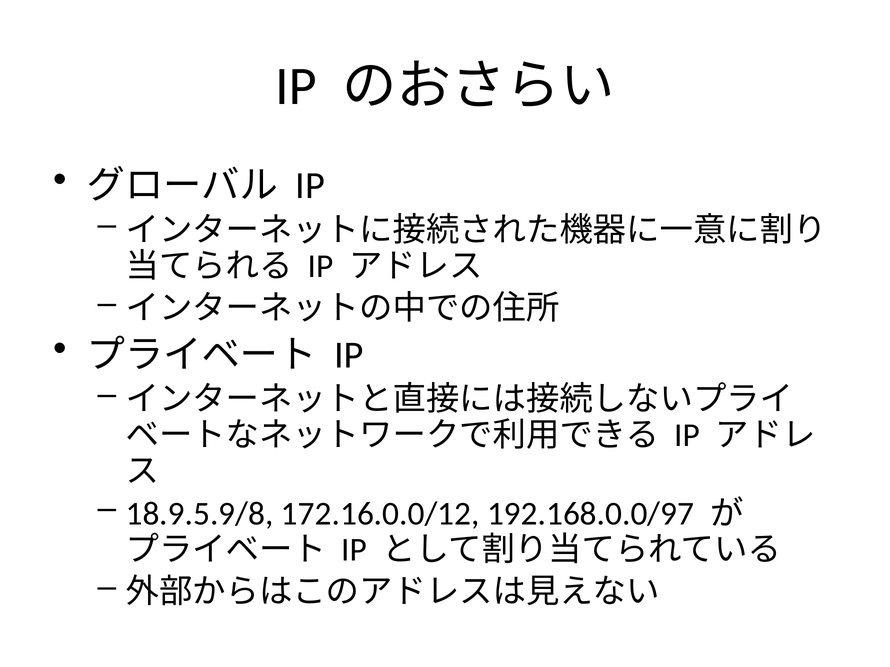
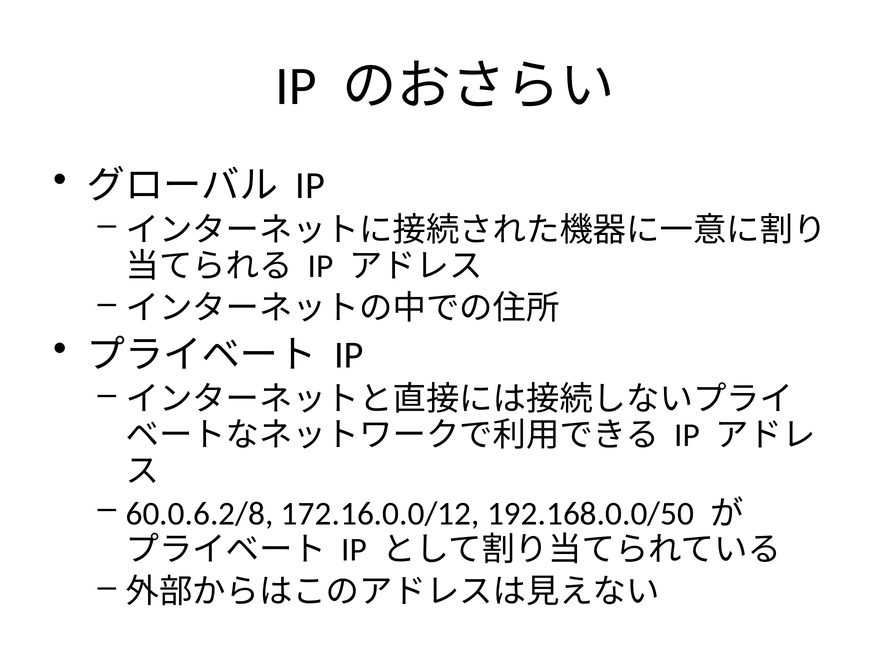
18.9.5.9/8: 18.9.5.9/8 -> 60.0.6.2/8 (200, 514)
192.168.0.0/97: 192.168.0.0/97 -> 192.168.0.0/50 (591, 514)
